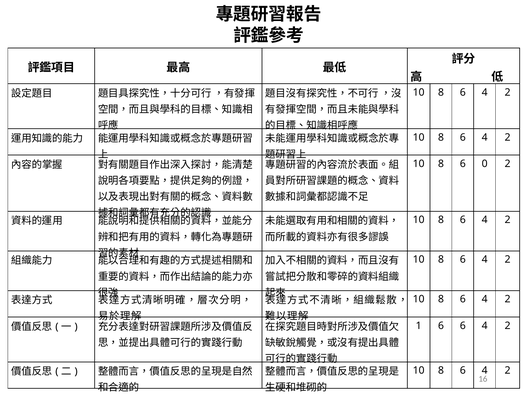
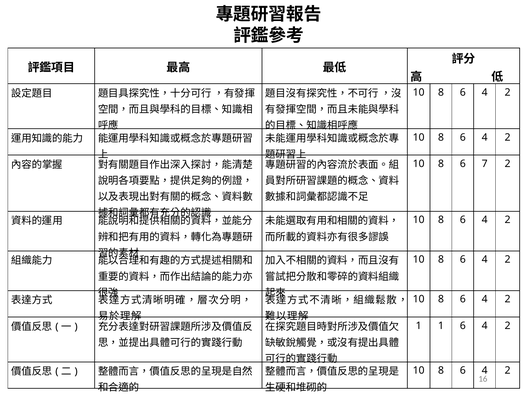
0: 0 -> 7 (485, 164)
1 6: 6 -> 1 (441, 325)
